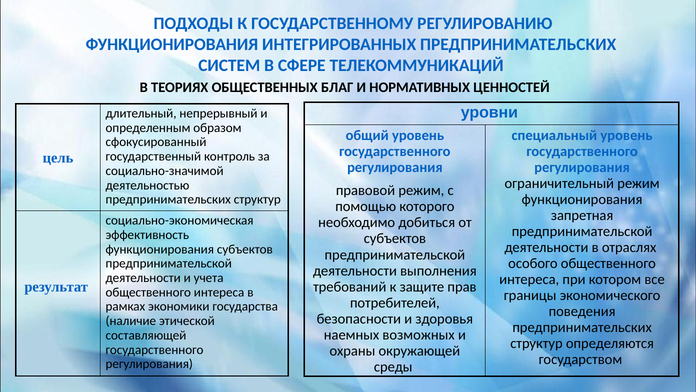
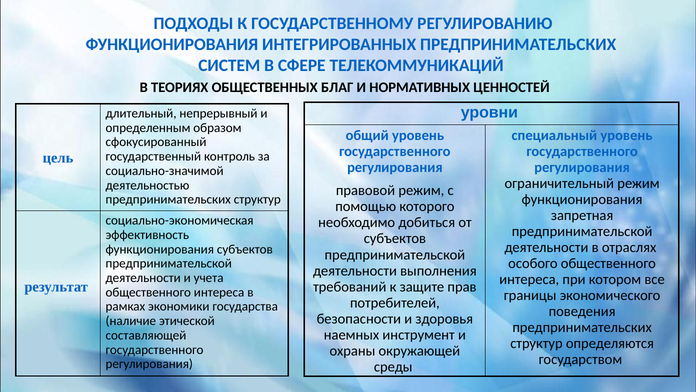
возможных: возможных -> инструмент (419, 334)
